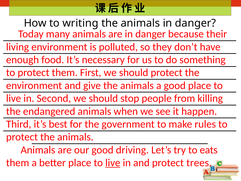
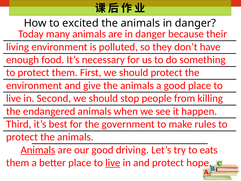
writing: writing -> excited (80, 23)
Animals underline: none -> present (38, 150)
trees: trees -> hope (199, 163)
